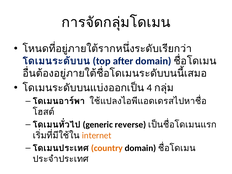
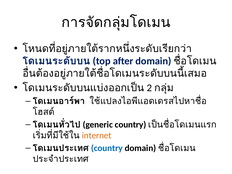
4: 4 -> 2 (149, 88)
generic reverse: reverse -> country (130, 125)
country colour: orange -> blue (107, 148)
